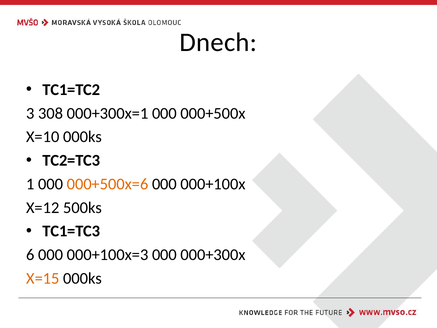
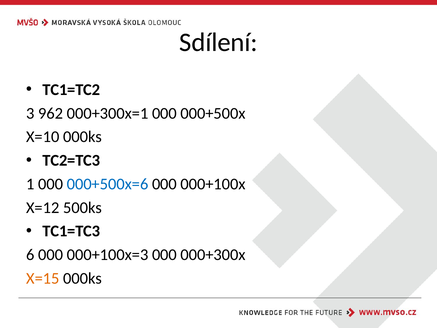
Dnech: Dnech -> Sdílení (218, 42)
308: 308 -> 962 (51, 113)
000+500x=6 colour: orange -> blue (108, 184)
